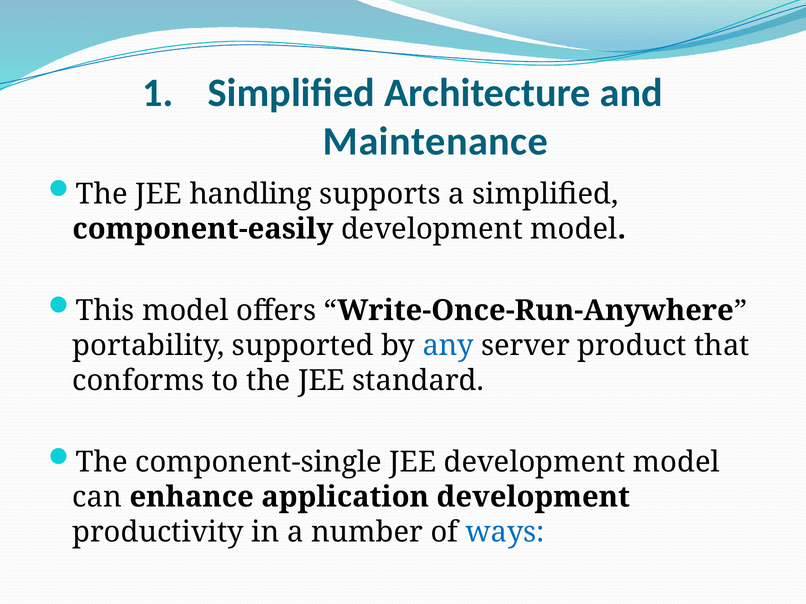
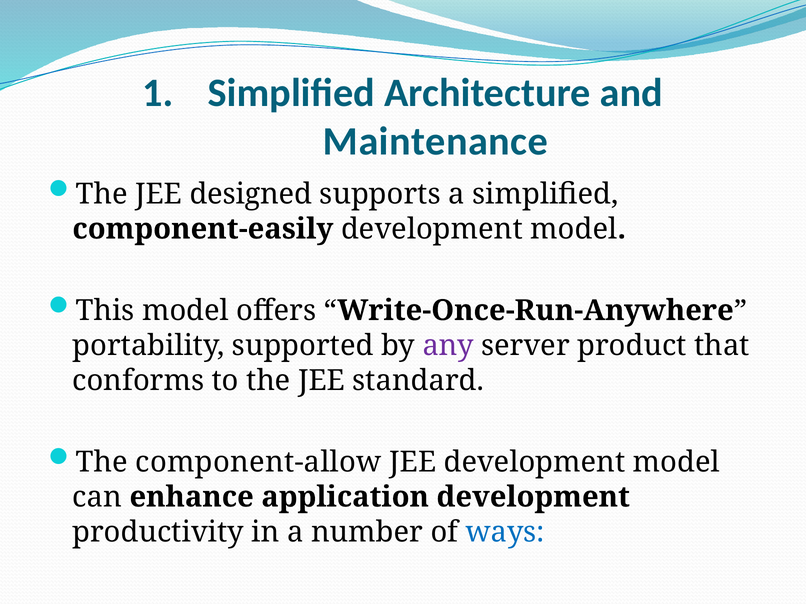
handling: handling -> designed (251, 194)
any colour: blue -> purple (448, 346)
component-single: component-single -> component-allow (258, 462)
